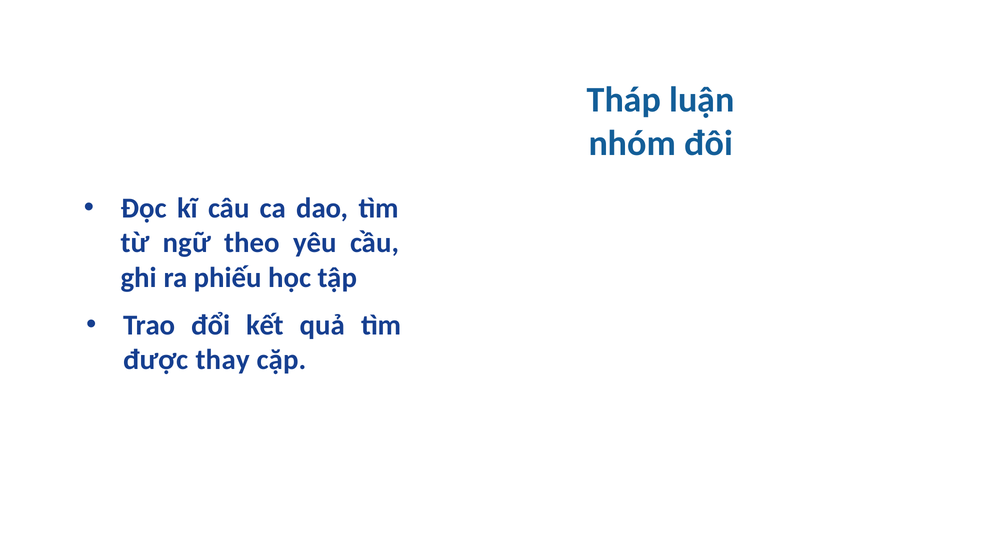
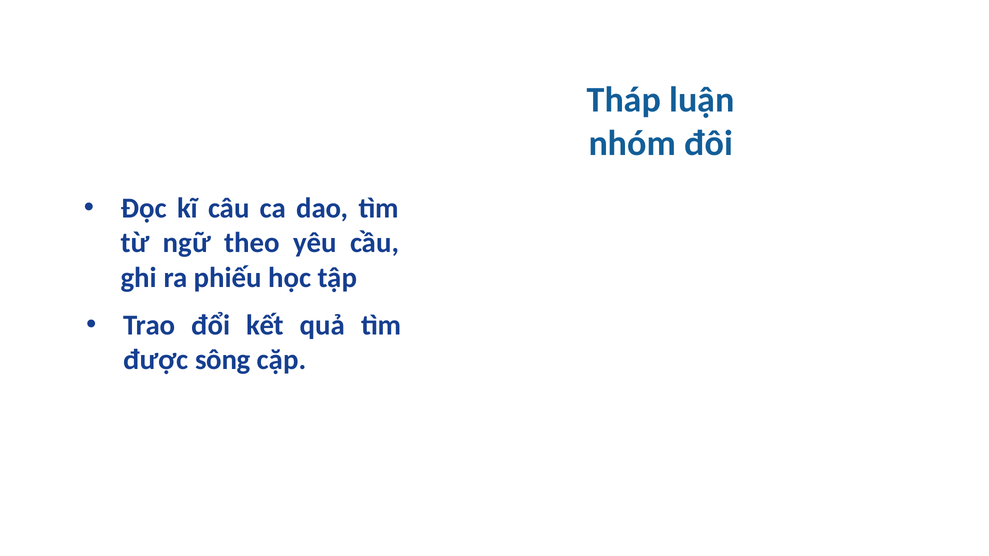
thay: thay -> sông (223, 360)
